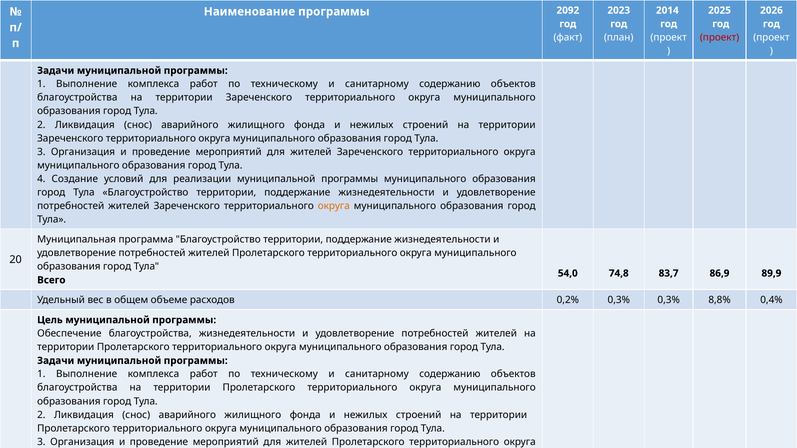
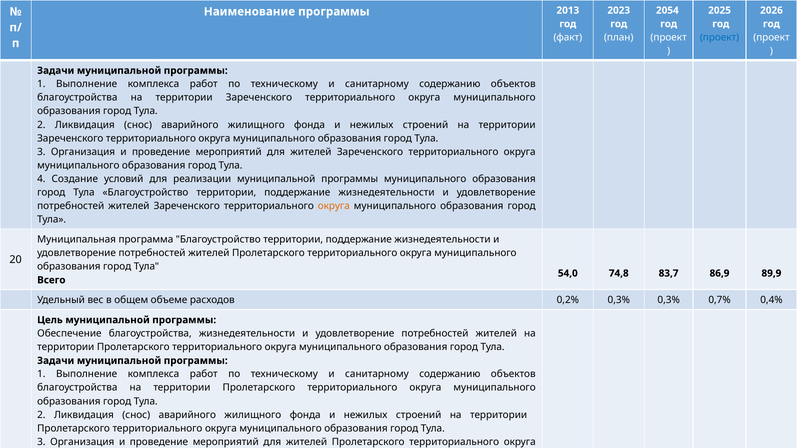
2014: 2014 -> 2054 (667, 10)
2092: 2092 -> 2013 (568, 10)
проект colour: red -> blue (720, 37)
8,8%: 8,8% -> 0,7% (720, 300)
